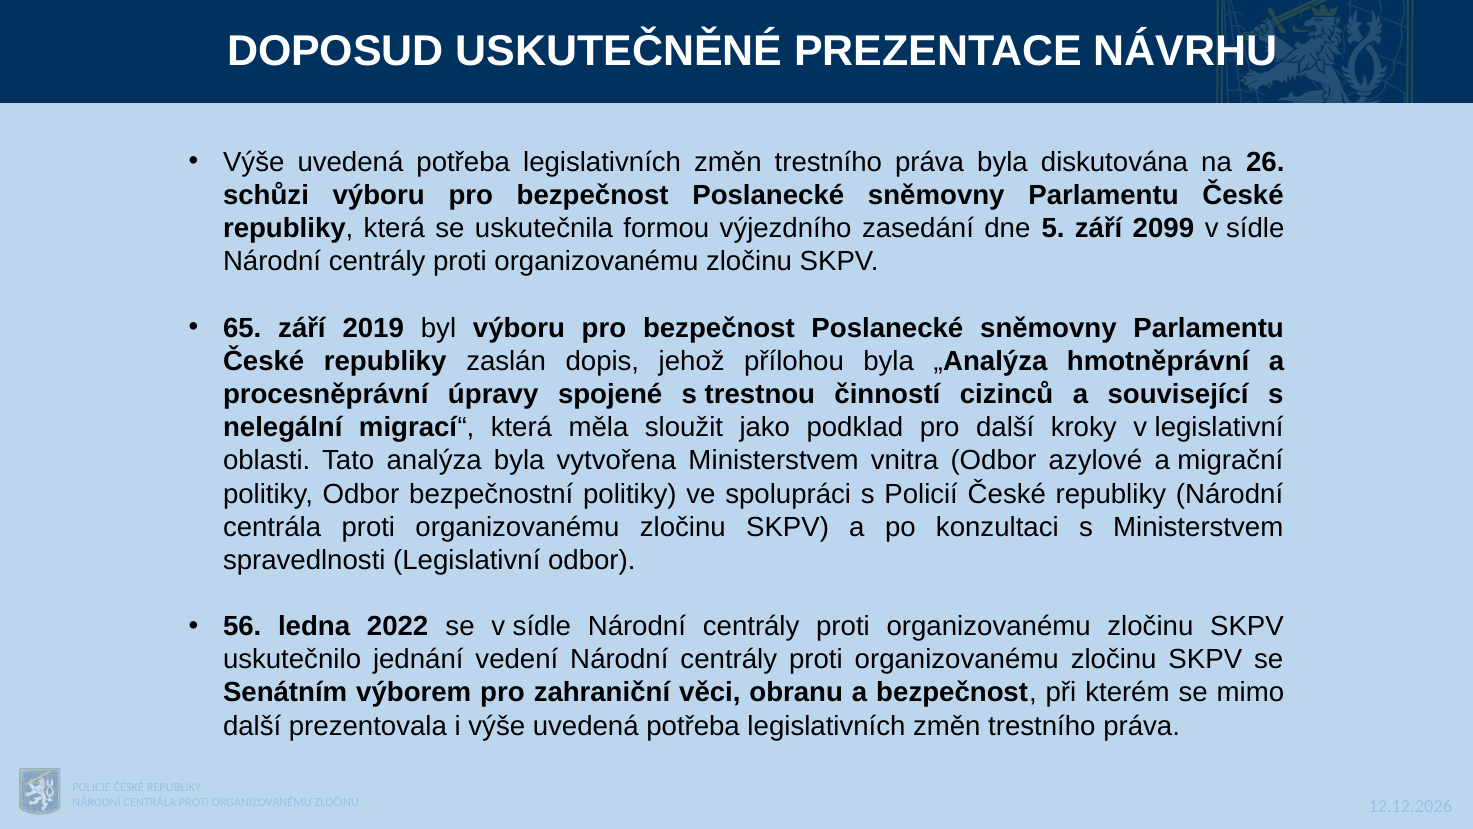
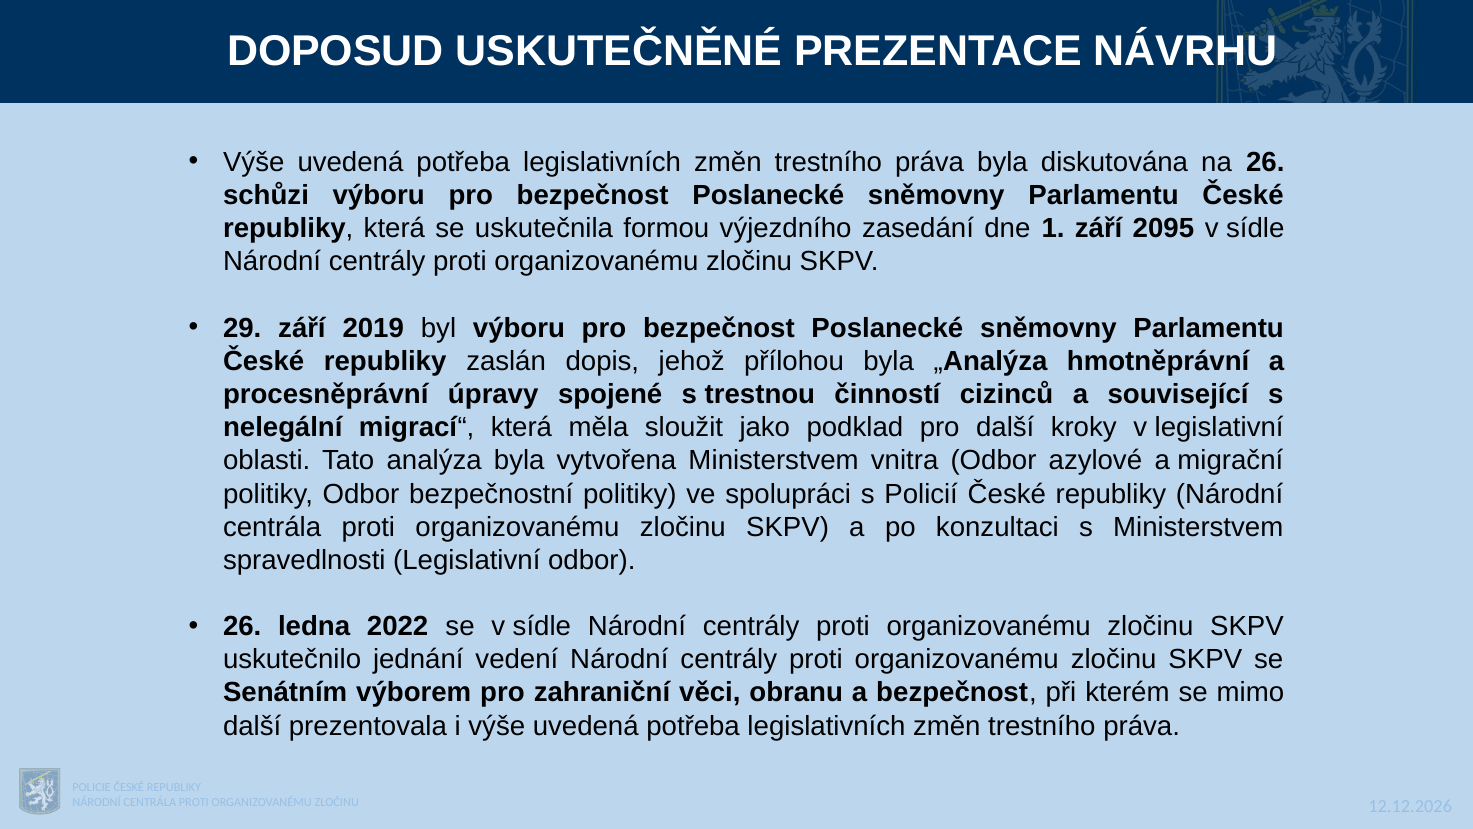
5: 5 -> 1 (1053, 228)
2099: 2099 -> 2095 (1163, 228)
65: 65 -> 29 (242, 328)
56: 56 -> 26 (242, 626)
